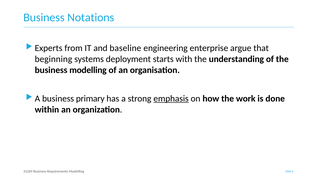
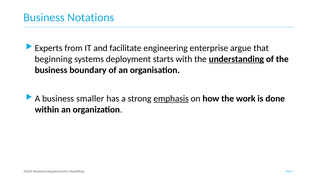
baseline: baseline -> facilitate (126, 48)
understanding underline: none -> present (236, 59)
business modelling: modelling -> boundary (88, 70)
primary: primary -> smaller (90, 99)
